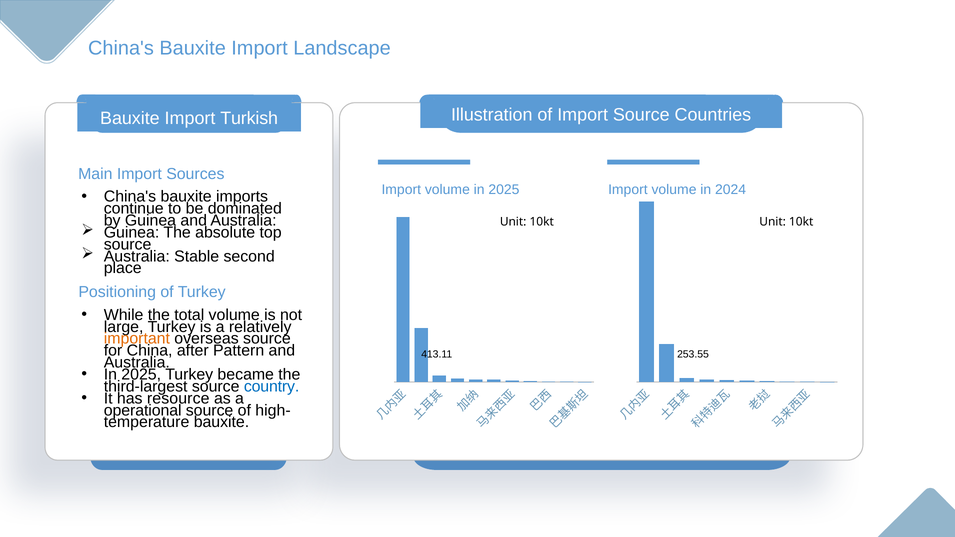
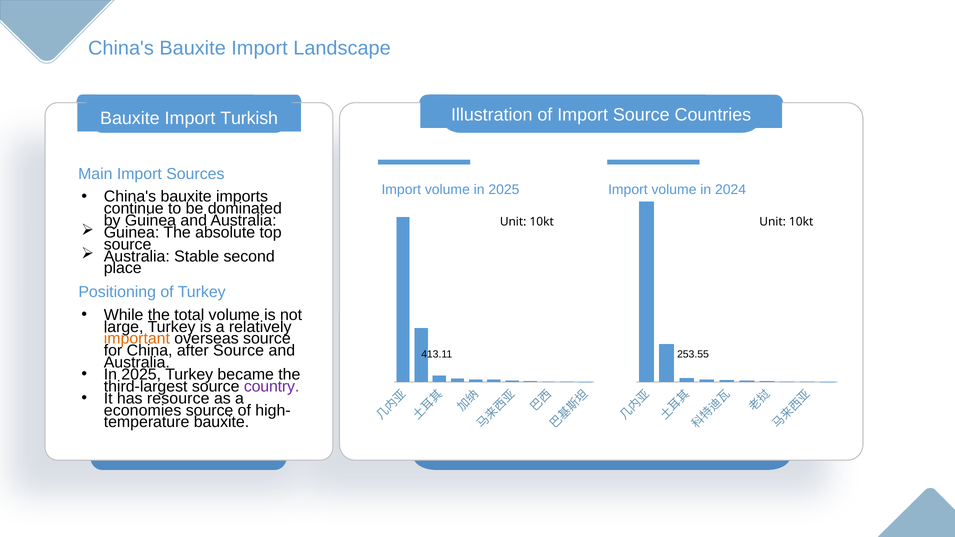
after Pattern: Pattern -> Source (239, 351)
country colour: blue -> purple (272, 387)
operational: operational -> economies (143, 410)
